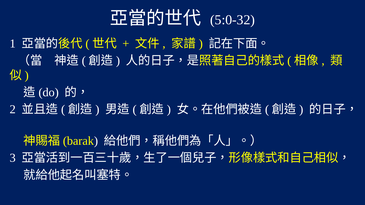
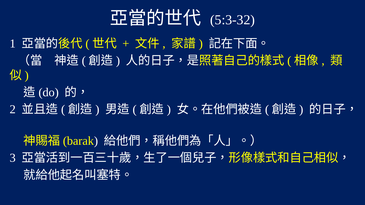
5:0-32: 5:0-32 -> 5:3-32 (233, 20)
